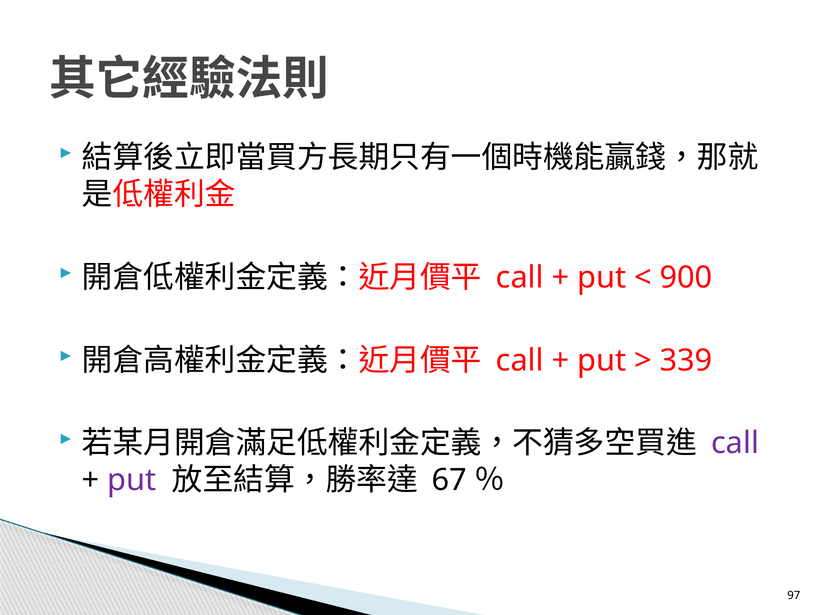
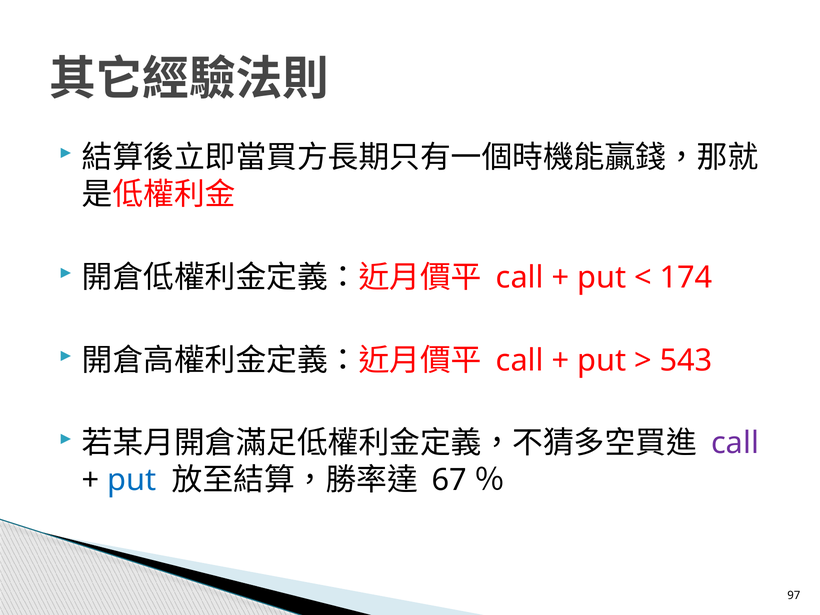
900: 900 -> 174 (686, 277)
339: 339 -> 543 (686, 360)
put colour: purple -> blue (132, 480)
